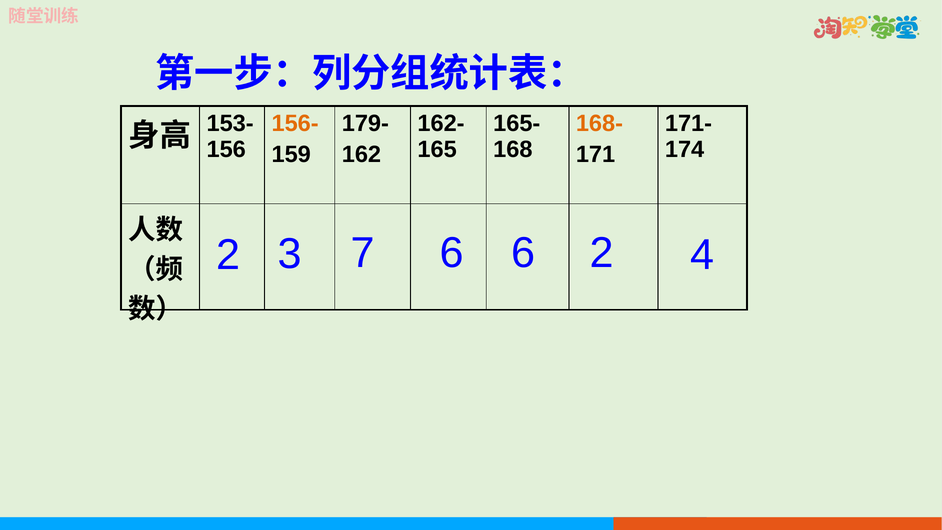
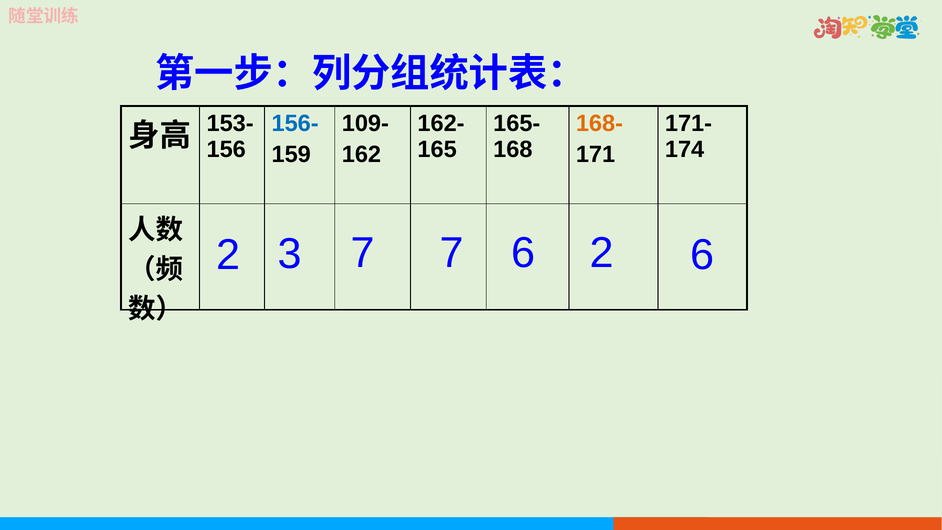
156- colour: orange -> blue (295, 123)
179-: 179- -> 109- (365, 123)
7 6: 6 -> 7 (452, 253)
2 4: 4 -> 6 (702, 255)
